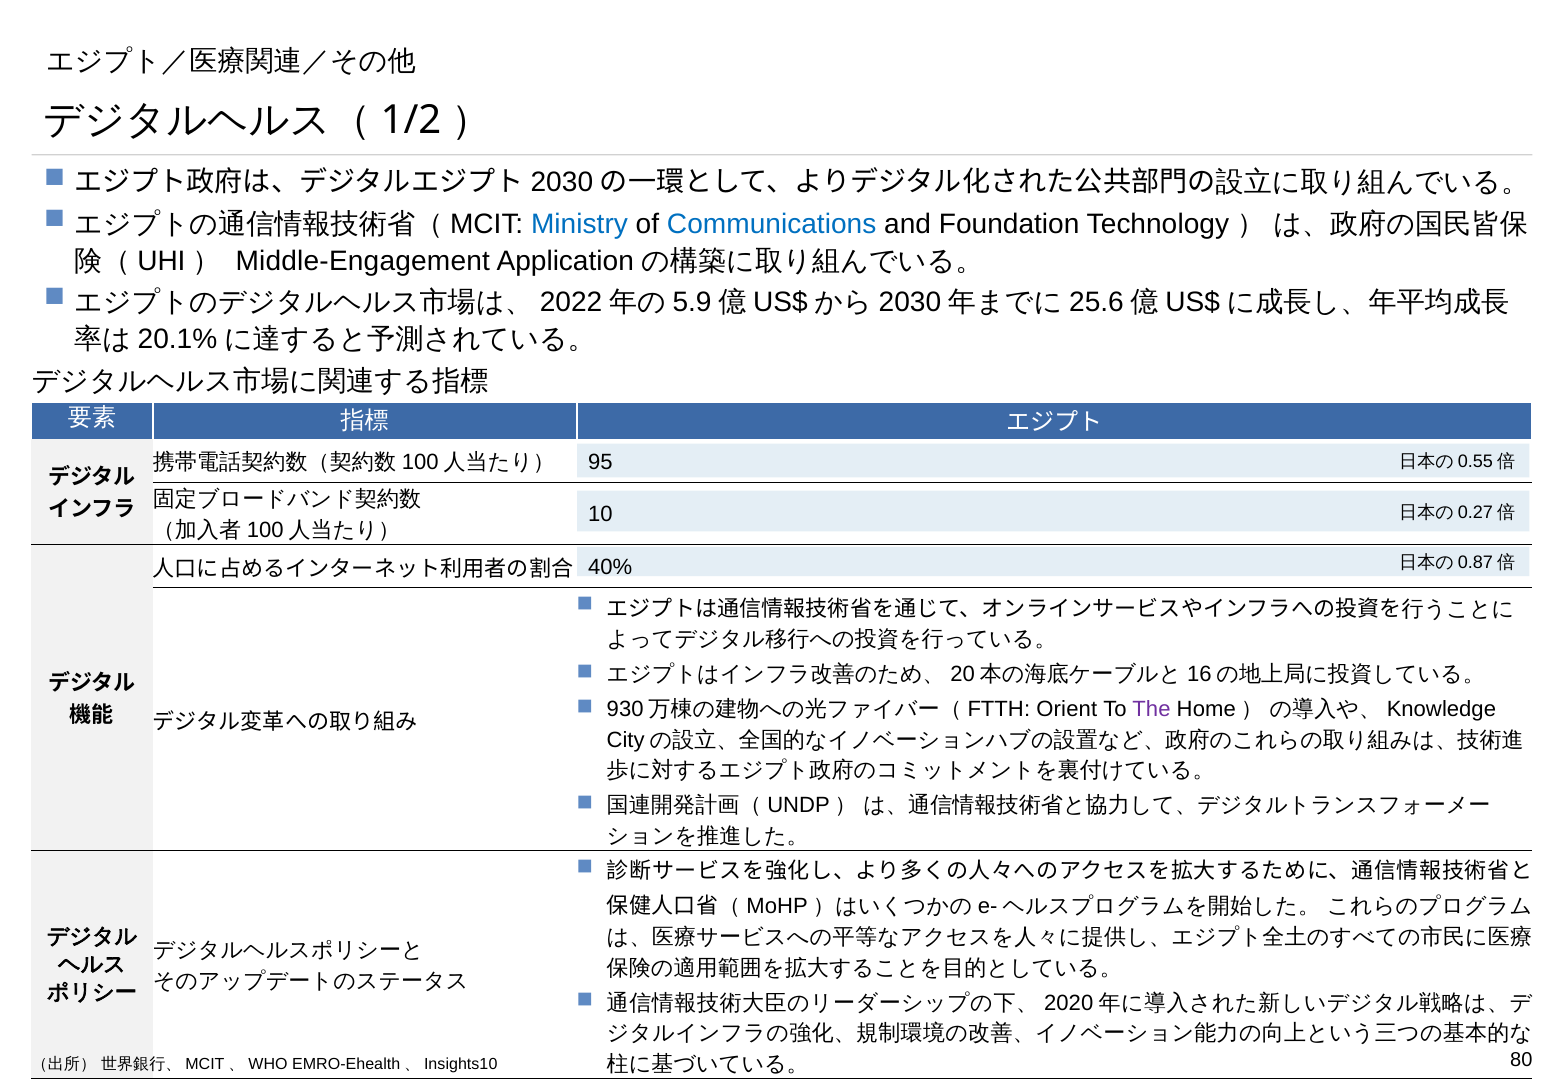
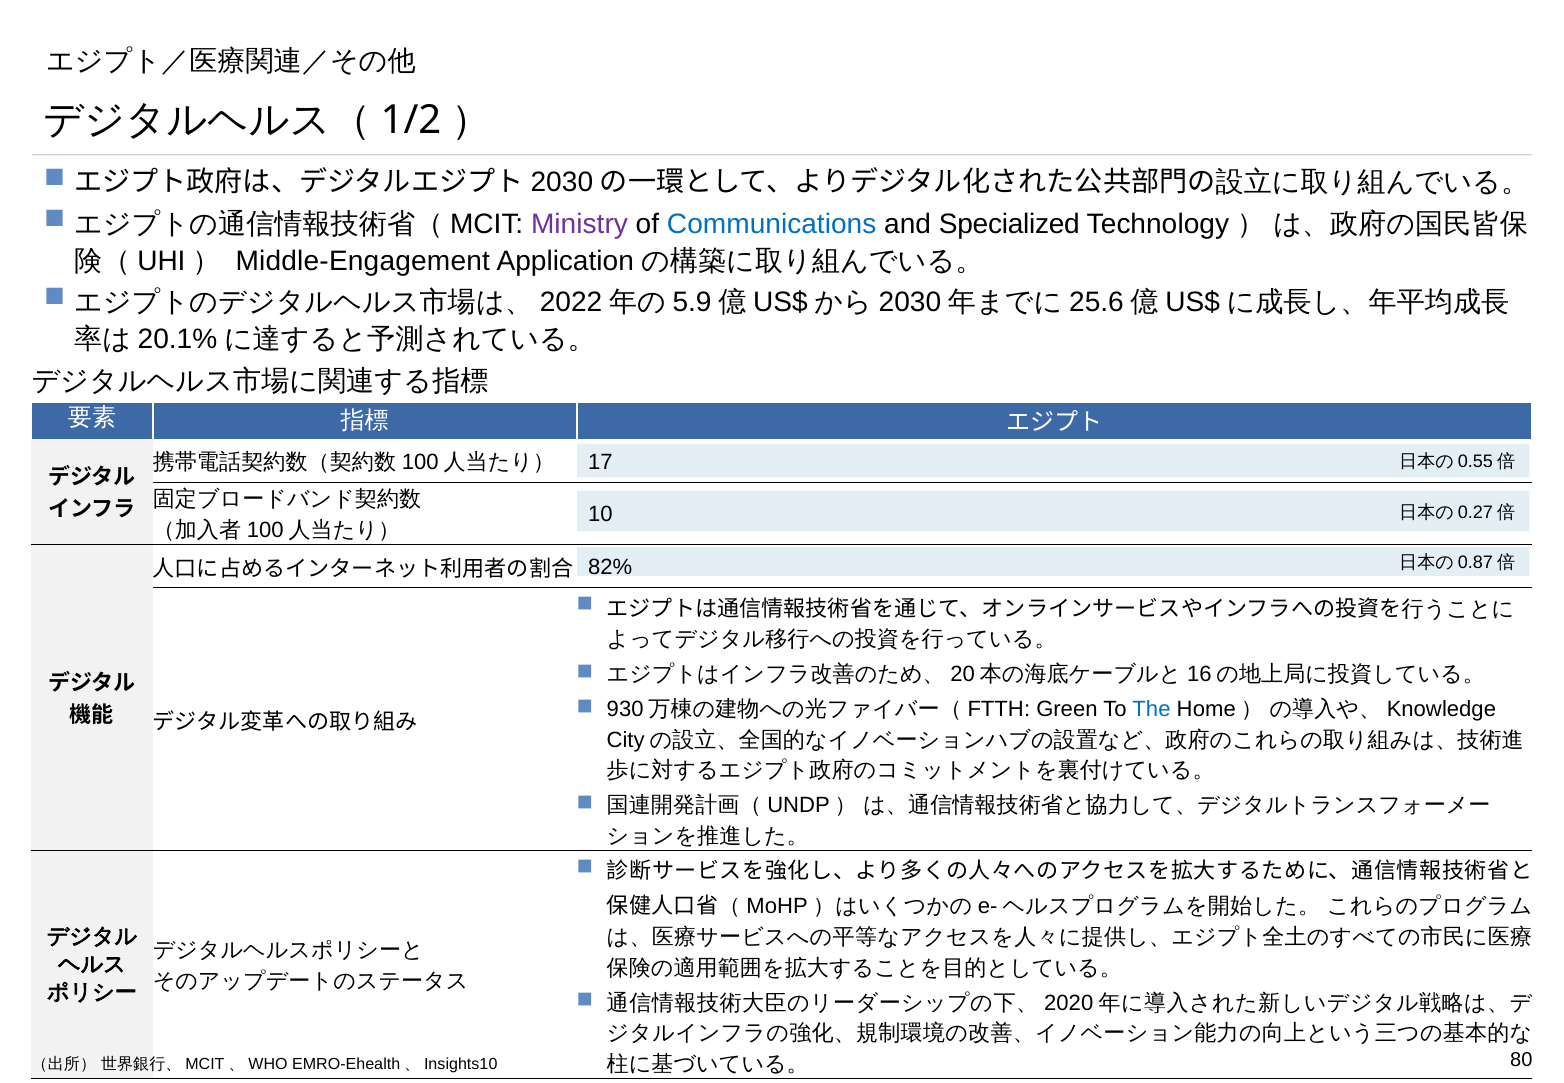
Ministry colour: blue -> purple (579, 224)
Foundation: Foundation -> Specialized (1009, 224)
95: 95 -> 17 (600, 462)
40%: 40% -> 82% (610, 567)
Orient: Orient -> Green (1067, 709)
The colour: purple -> blue (1151, 709)
